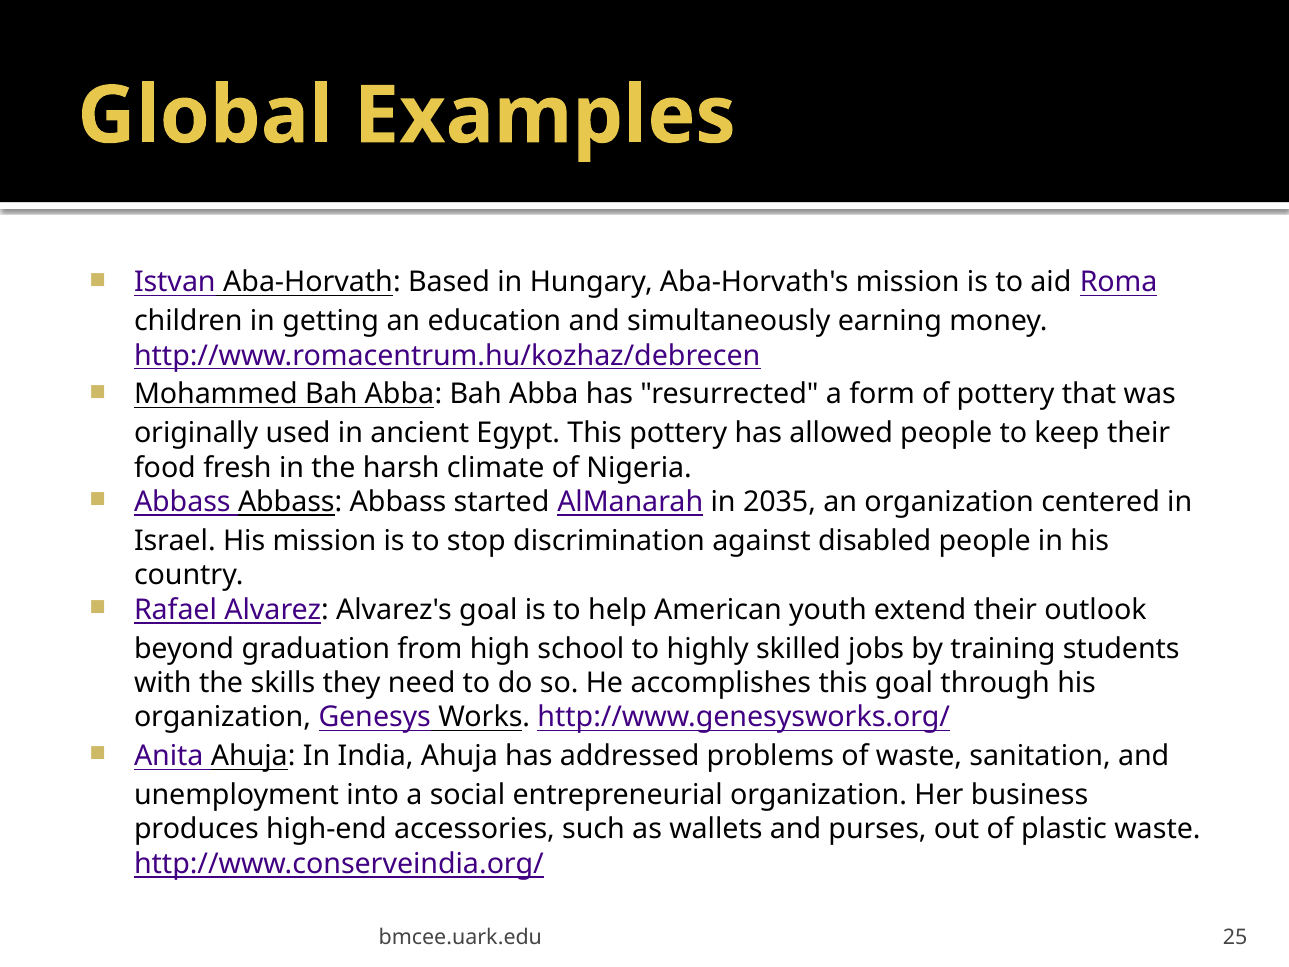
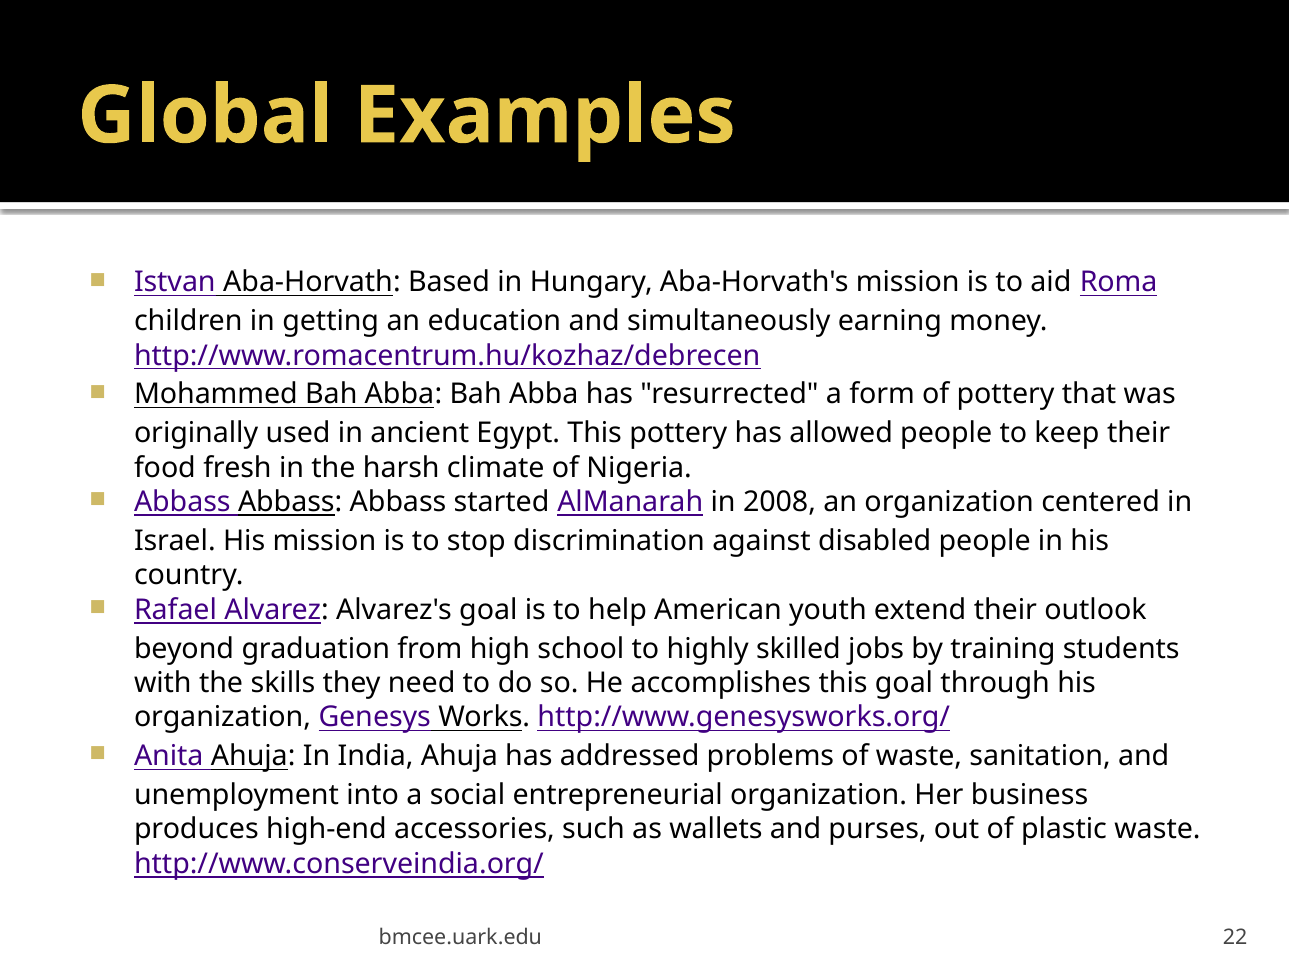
2035: 2035 -> 2008 (780, 502)
25: 25 -> 22 (1235, 937)
